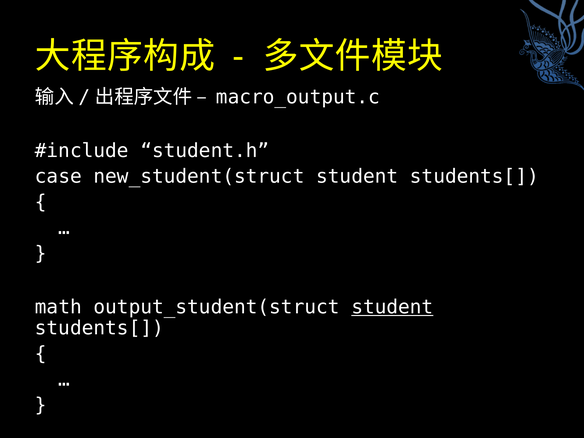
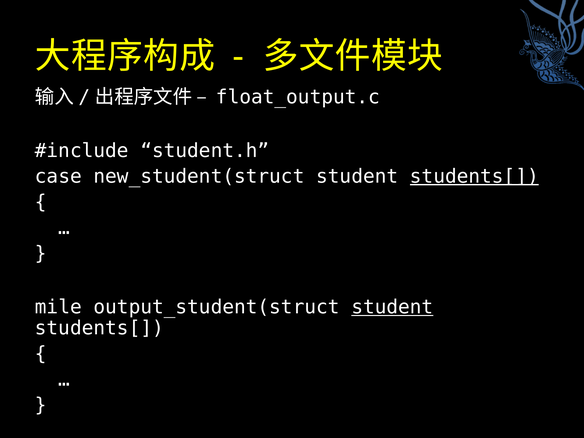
macro_output.c: macro_output.c -> float_output.c (298, 97)
students[ underline: none -> present (474, 176)
math: math -> mile (58, 307)
